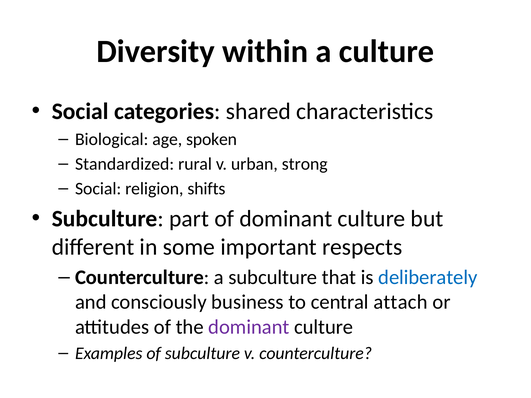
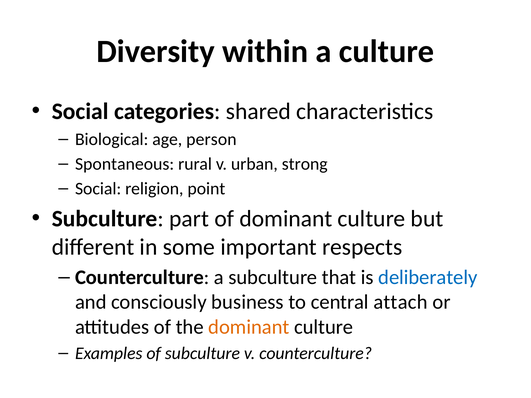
spoken: spoken -> person (211, 139)
Standardized: Standardized -> Spontaneous (125, 164)
shifts: shifts -> point (206, 189)
dominant colour: purple -> orange (249, 327)
